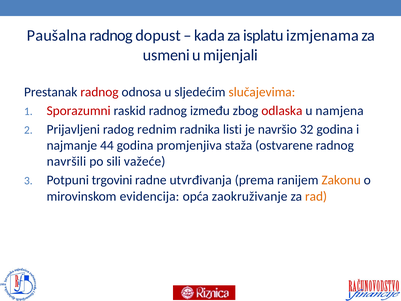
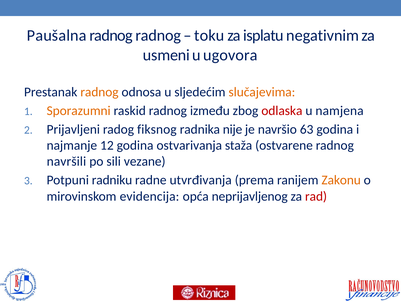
radnog dopust: dopust -> radnog (158, 35)
kada: kada -> toku (209, 35)
izmjenama: izmjenama -> negativnim (323, 35)
mijenjali: mijenjali -> ugovora (230, 55)
radnog colour: red -> orange (99, 92)
Sporazumni colour: red -> orange (79, 111)
rednim: rednim -> fiksnog (157, 129)
listi: listi -> nije (233, 129)
32: 32 -> 63 (307, 129)
44: 44 -> 12 (107, 145)
promjenjiva: promjenjiva -> ostvarivanja (189, 145)
važeće: važeće -> vezane (145, 161)
trgovini: trgovini -> radniku (112, 180)
zaokruživanje: zaokruživanje -> neprijavljenog (250, 196)
rad colour: orange -> red (316, 196)
